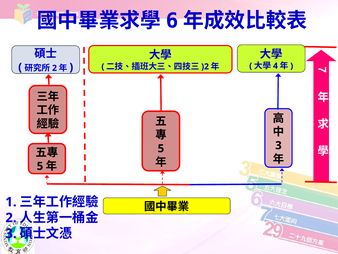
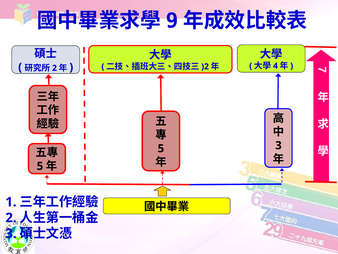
6: 6 -> 9 (172, 21)
